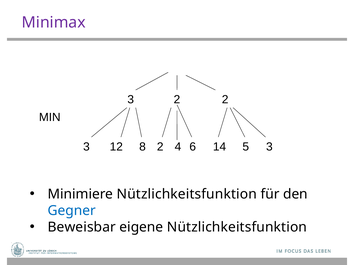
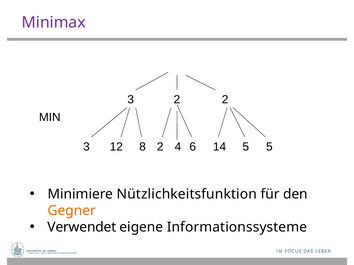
14 3: 3 -> 5 (269, 147)
Gegner colour: blue -> orange (72, 211)
Beweisbar: Beweisbar -> Verwendet (82, 228)
eigene Nützlichkeitsfunktion: Nützlichkeitsfunktion -> Informationssysteme (237, 228)
